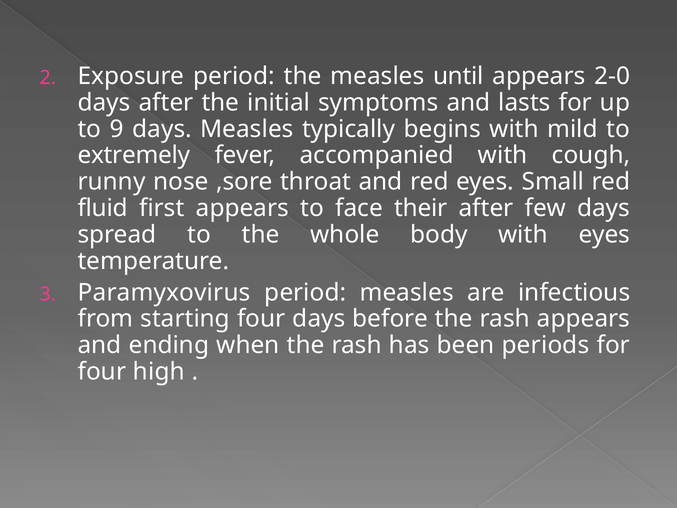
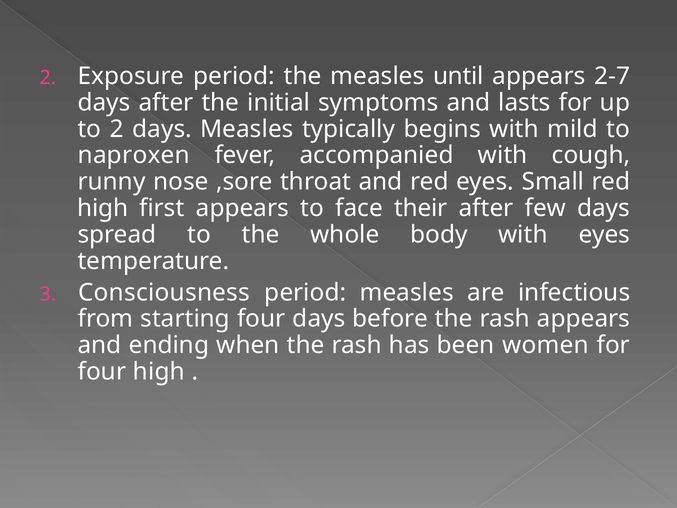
2-0: 2-0 -> 2-7 (612, 76)
to 9: 9 -> 2 (117, 129)
extremely: extremely -> naproxen (134, 155)
fluid: fluid -> high (103, 208)
Paramyxovirus: Paramyxovirus -> Consciousness (164, 292)
periods: periods -> women (545, 345)
